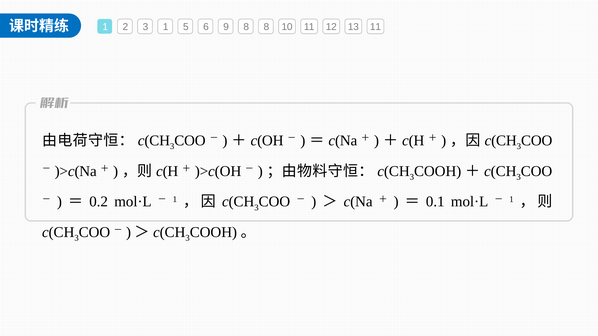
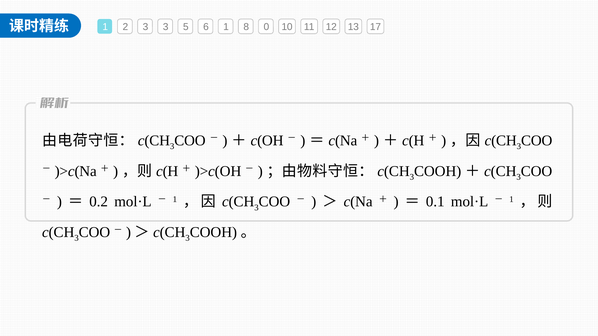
3 1: 1 -> 3 (166, 27)
6 9: 9 -> 1 (226, 27)
8 8: 8 -> 0 (266, 27)
13 11: 11 -> 17 (375, 27)
